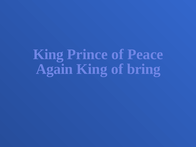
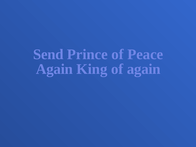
King: King -> Send (48, 54)
of bring: bring -> again (144, 69)
